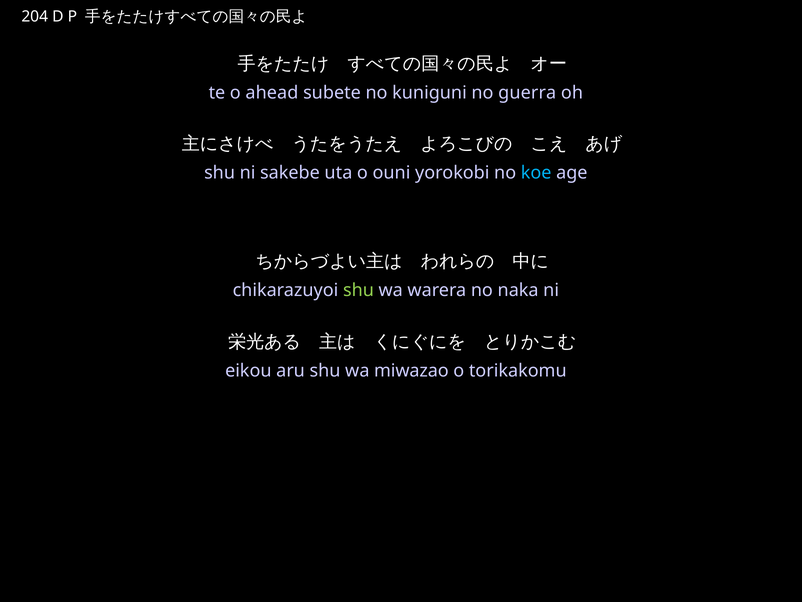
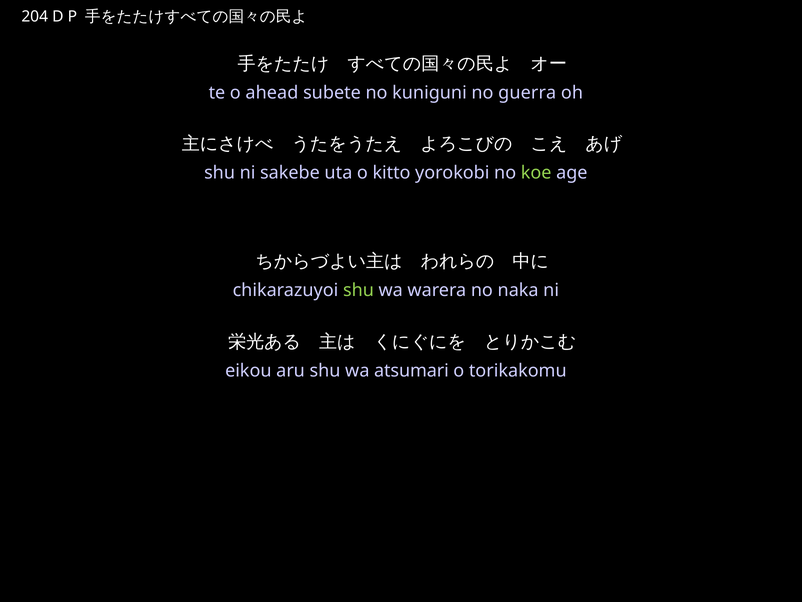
ouni: ouni -> kitto (392, 173)
koe colour: light blue -> light green (536, 173)
miwazao: miwazao -> atsumari (411, 370)
